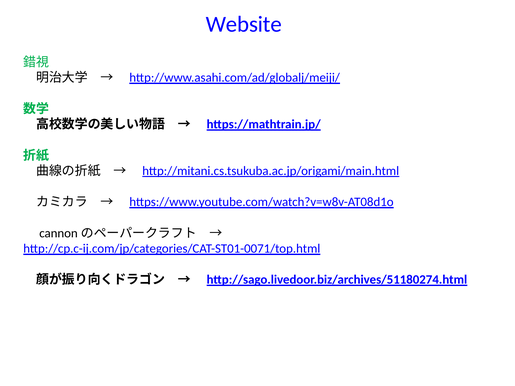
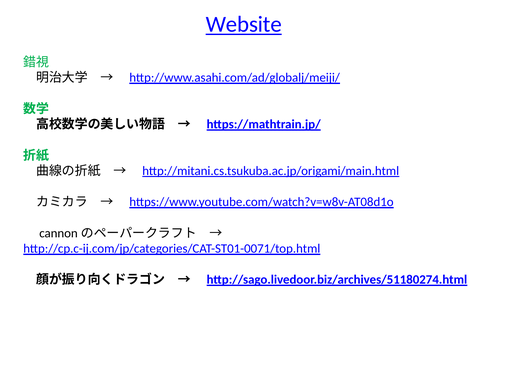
Website underline: none -> present (244, 24)
